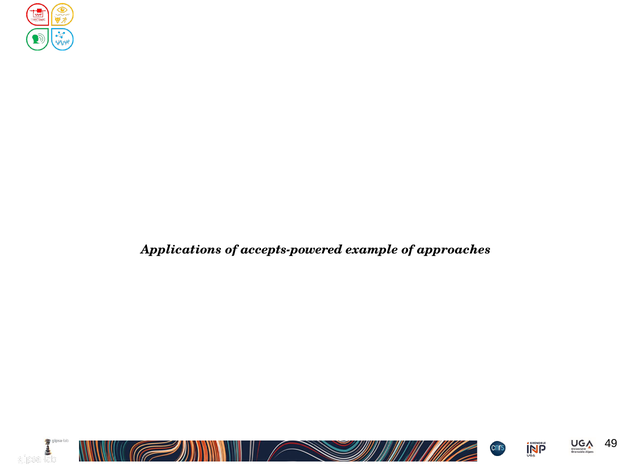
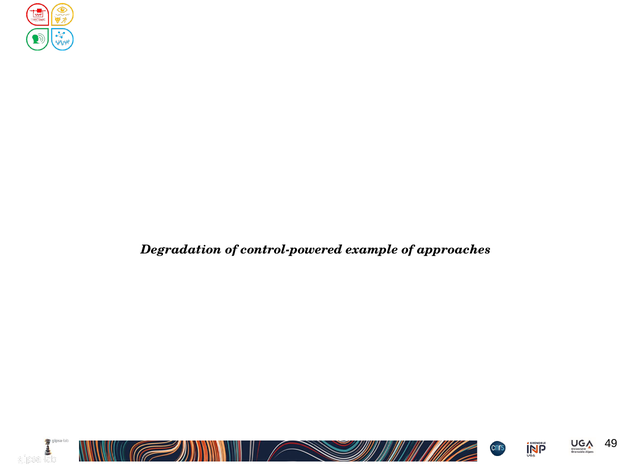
Applications: Applications -> Degradation (181, 250)
accepts-powered: accepts-powered -> control-powered (291, 250)
